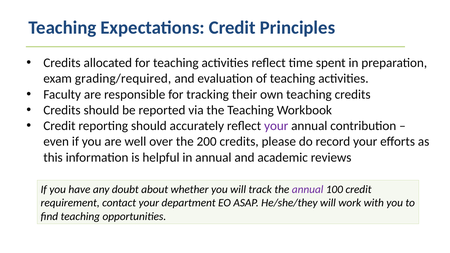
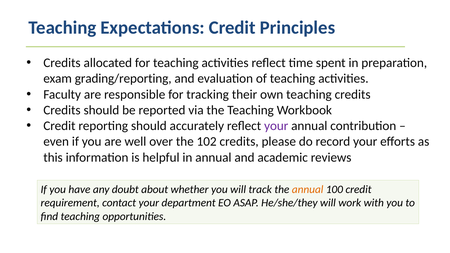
grading/required: grading/required -> grading/reporting (123, 79)
200: 200 -> 102 (207, 142)
annual colour: purple -> orange (308, 189)
